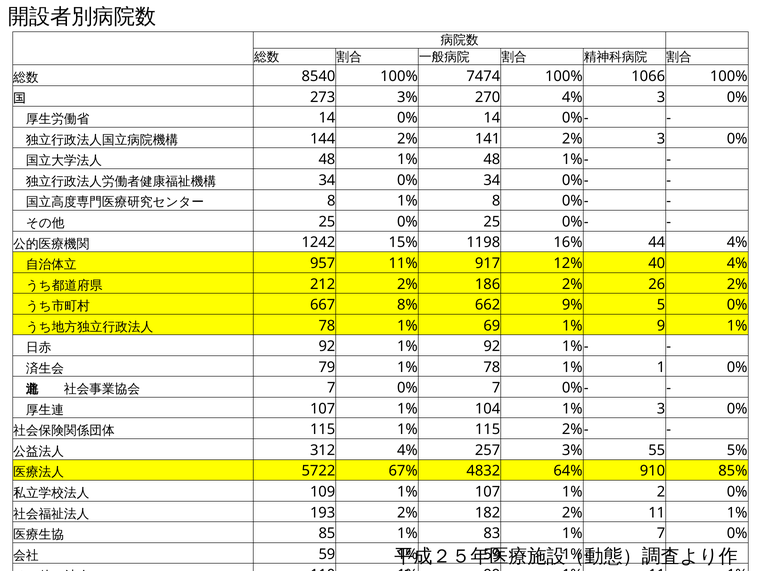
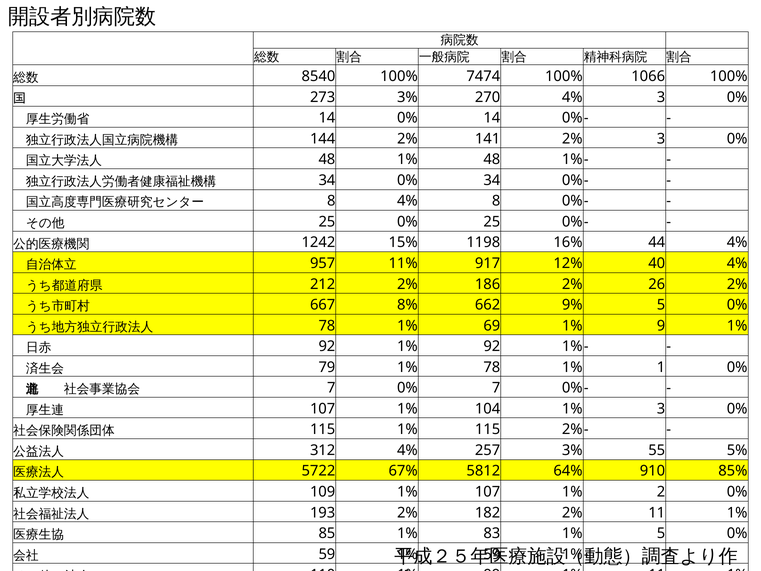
8 1%: 1% -> 4% (407, 201)
4832: 4832 -> 5812 (483, 471)
1% 7: 7 -> 5 (661, 533)
